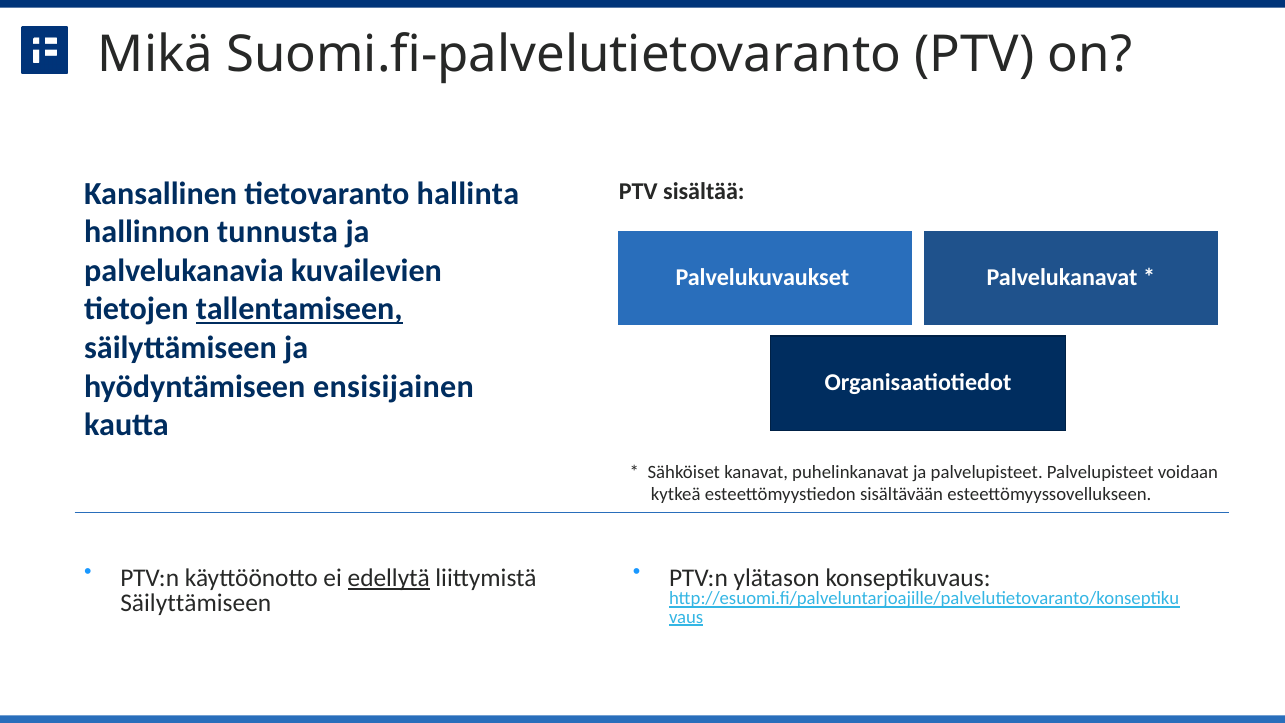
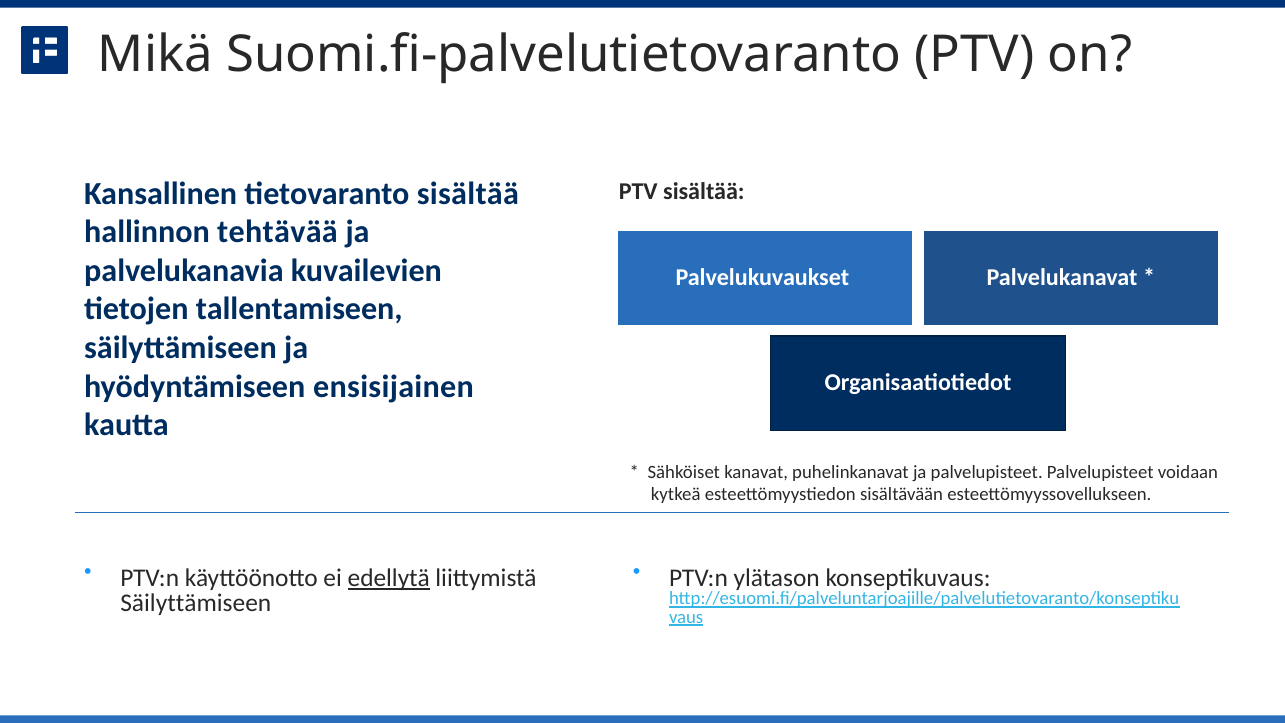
tietovaranto hallinta: hallinta -> sisältää (468, 194)
tunnusta: tunnusta -> tehtävää (277, 232)
tallentamiseen underline: present -> none (299, 309)
